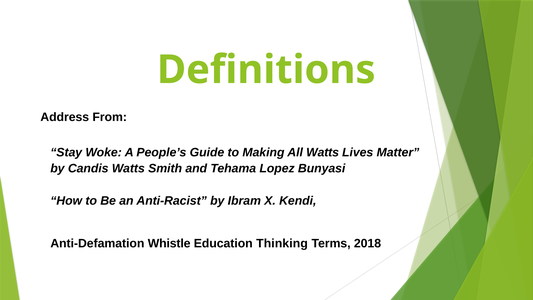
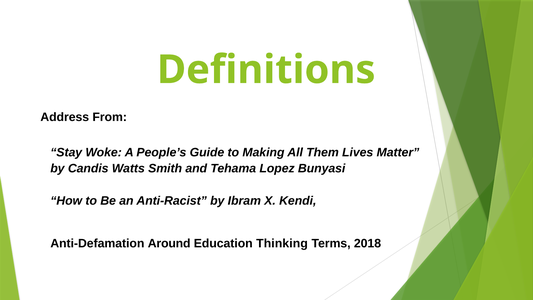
All Watts: Watts -> Them (323, 152)
Whistle: Whistle -> Around (169, 243)
